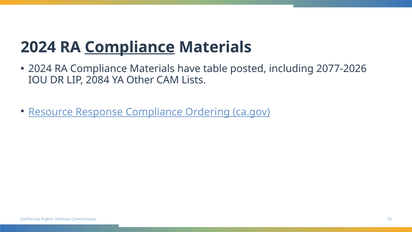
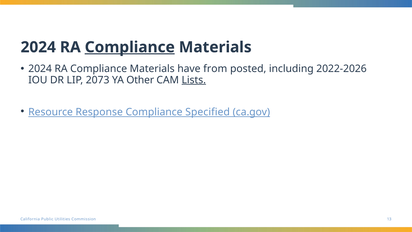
table: table -> from (215, 69)
2077-2026: 2077-2026 -> 2022-2026 (341, 69)
2084: 2084 -> 2073 (98, 80)
Lists underline: none -> present (194, 80)
Ordering: Ordering -> Specified (208, 112)
